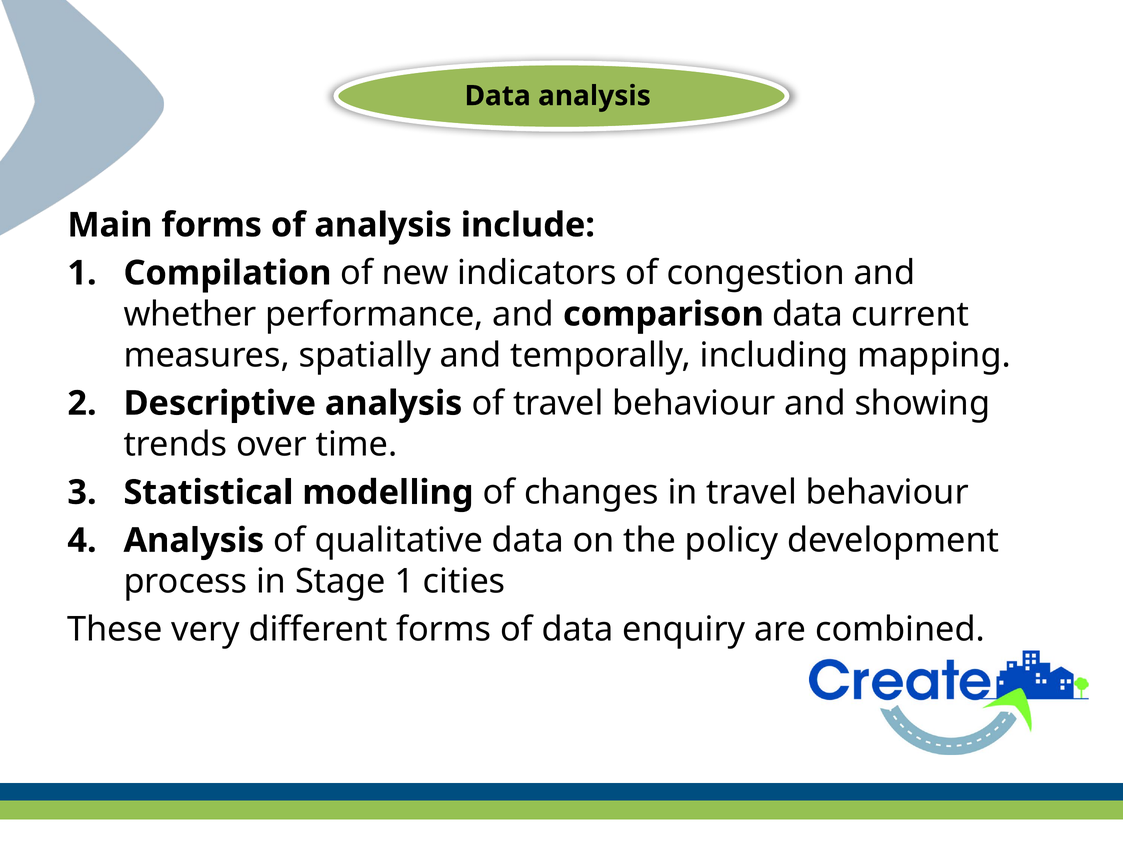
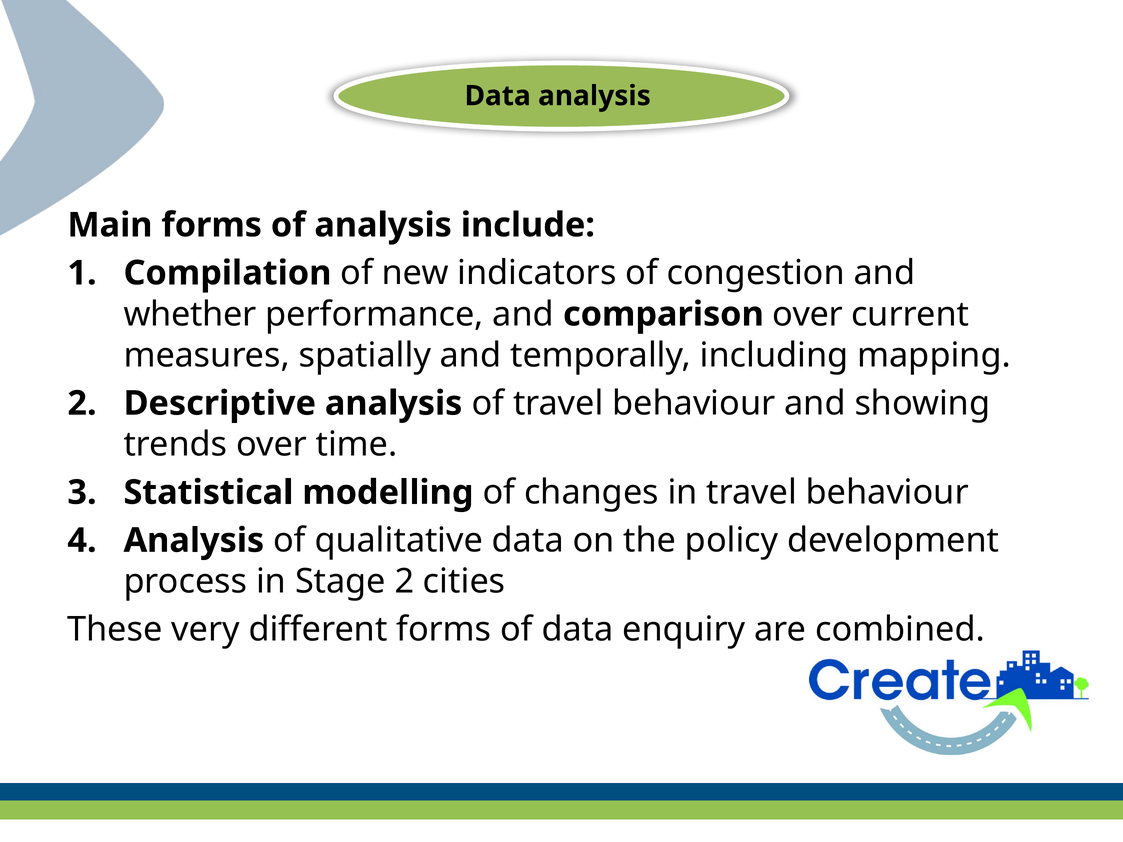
comparison data: data -> over (808, 314)
Stage 1: 1 -> 2 (404, 582)
